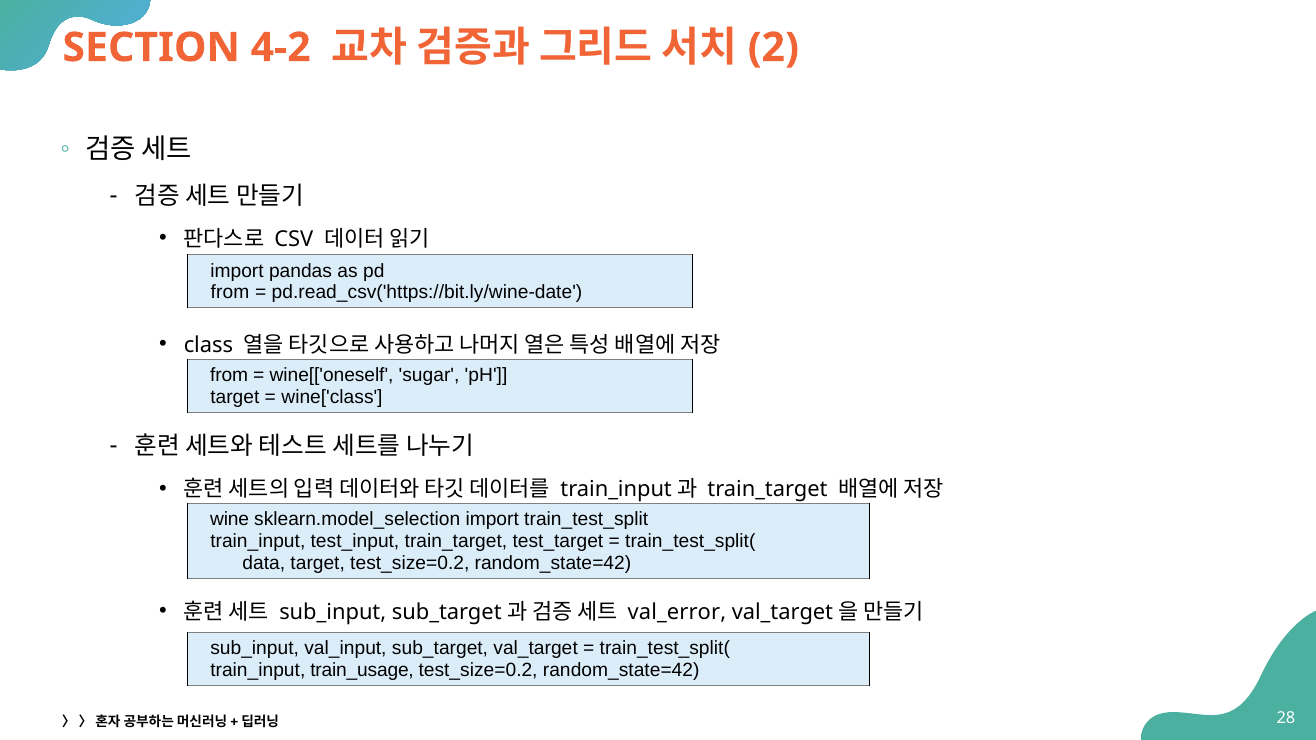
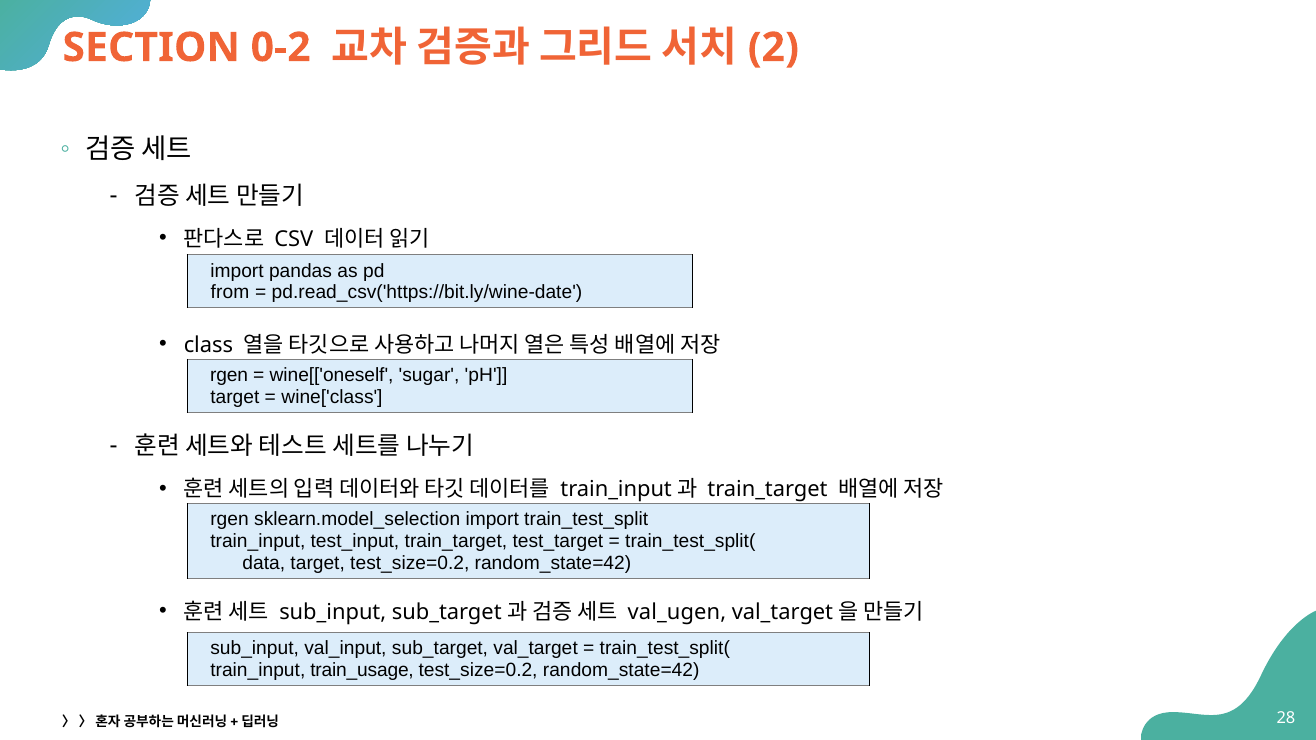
4-2: 4-2 -> 0-2 (281, 48)
from: from -> rgen (229, 376)
wine: wine -> rgen (230, 520)
val_error: val_error -> val_ugen (677, 612)
